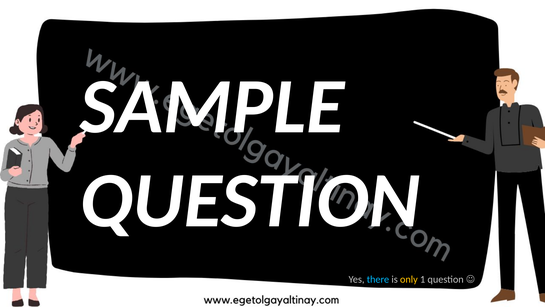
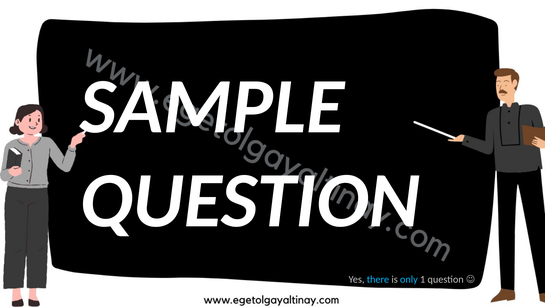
only colour: yellow -> light blue (409, 279)
